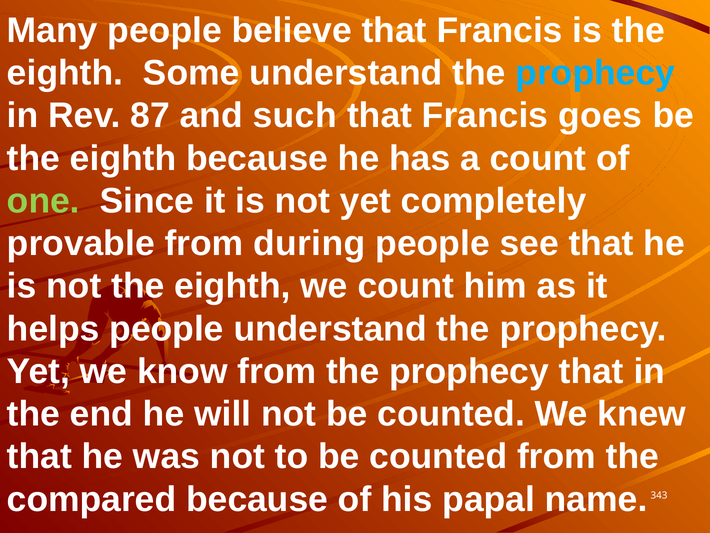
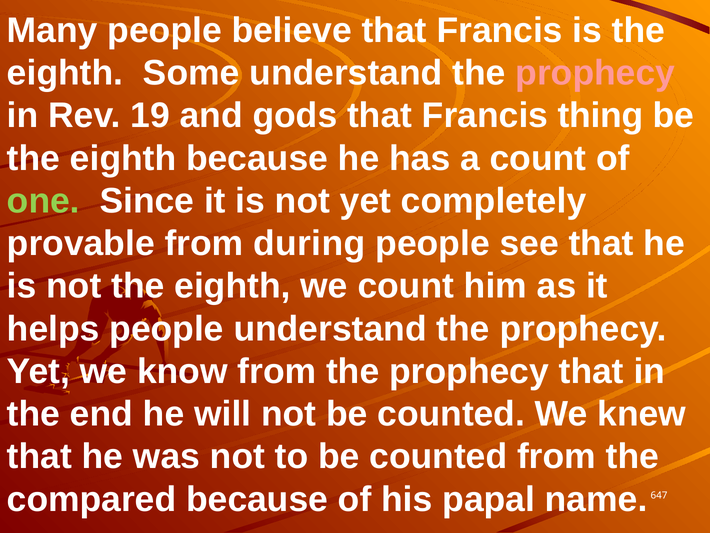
prophecy colour: light blue -> pink (595, 73)
87: 87 -> 19 (150, 116)
such: such -> gods (295, 116)
goes: goes -> thing (601, 116)
343: 343 -> 647 (659, 495)
